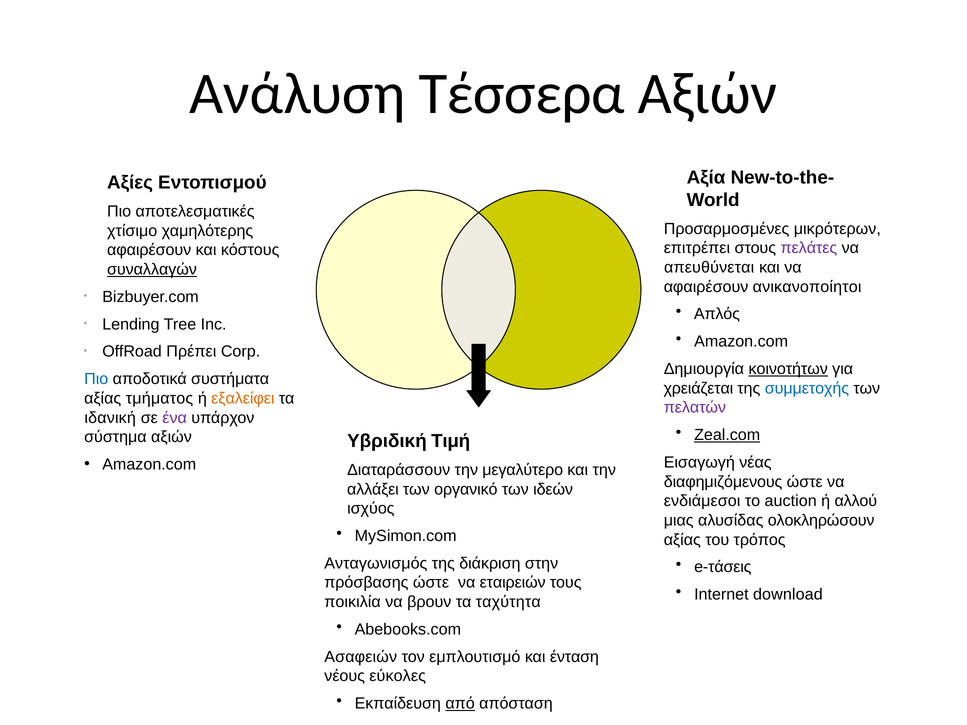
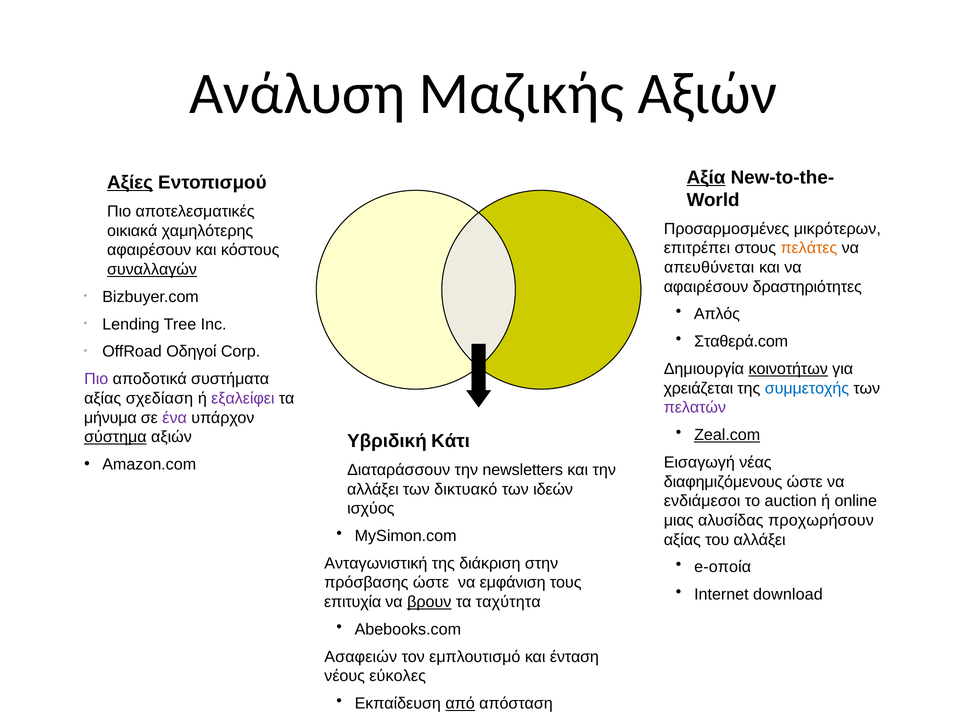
Τέσσερα: Τέσσερα -> Μαζικής (521, 94)
Αξία underline: none -> present (706, 177)
Αξίες underline: none -> present (130, 183)
χτίσιμο: χτίσιμο -> οικιακά (132, 231)
πελάτες colour: purple -> orange (809, 248)
ανικανοποίητοι: ανικανοποίητοι -> δραστηριότητες (807, 287)
Amazon.com: Amazon.com -> Σταθερά.com (741, 342)
Πρέπει: Πρέπει -> Οδηγοί (191, 352)
Πιο colour: blue -> purple (96, 379)
τμήματος: τμήματος -> σχεδίαση (159, 399)
εξαλείφει colour: orange -> purple (243, 399)
ιδανική: ιδανική -> μήνυμα (110, 418)
σύστημα underline: none -> present (115, 437)
Τιμή: Τιμή -> Κάτι (451, 441)
μεγαλύτερο: μεγαλύτερο -> newsletters (523, 470)
οργανικό: οργανικό -> δικτυακό (466, 489)
αλλού: αλλού -> online (856, 501)
ολοκληρώσουν: ολοκληρώσουν -> προχωρήσουν (821, 521)
του τρόπος: τρόπος -> αλλάξει (760, 540)
Ανταγωνισμός: Ανταγωνισμός -> Ανταγωνιστική (376, 564)
e-τάσεις: e-τάσεις -> e-οποία (723, 567)
εταιρειών: εταιρειών -> εμφάνιση (513, 583)
ποικιλία: ποικιλία -> επιτυχία (353, 602)
βρουν underline: none -> present (429, 602)
